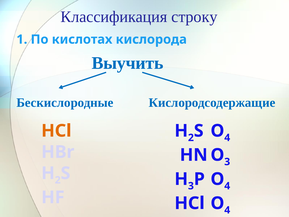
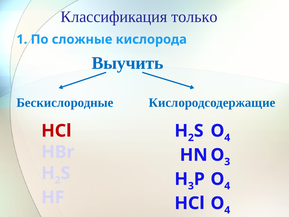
строку: строку -> только (194, 17)
кислотах: кислотах -> сложные (82, 39)
НСl colour: orange -> red (56, 131)
